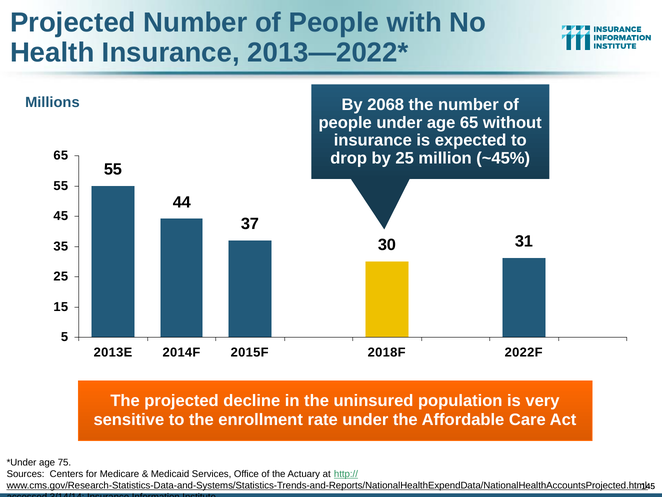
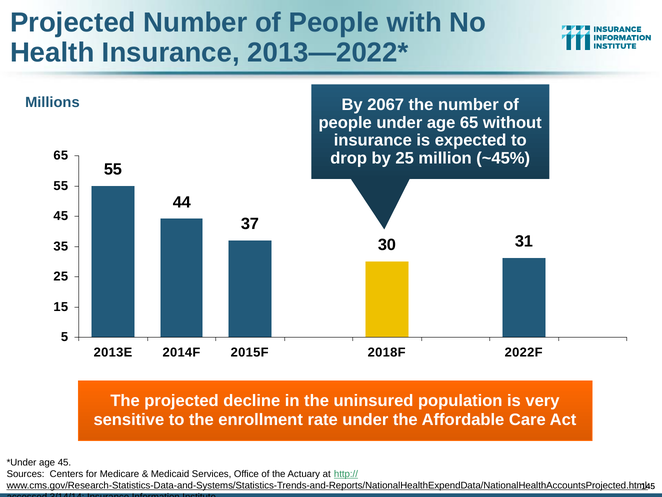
2068: 2068 -> 2067 (386, 105)
age 75: 75 -> 45 (64, 462)
